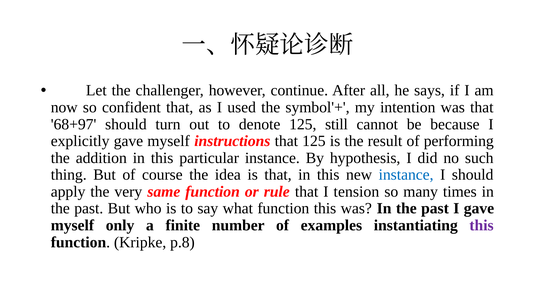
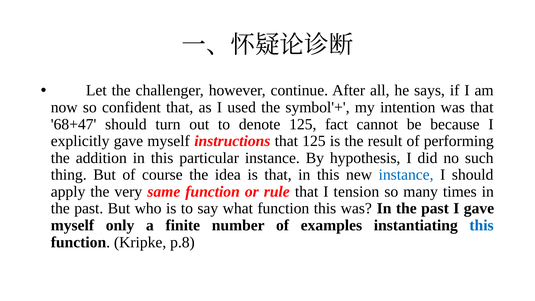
68+97: 68+97 -> 68+47 (74, 124)
still: still -> fact (337, 124)
this colour: purple -> blue (482, 225)
